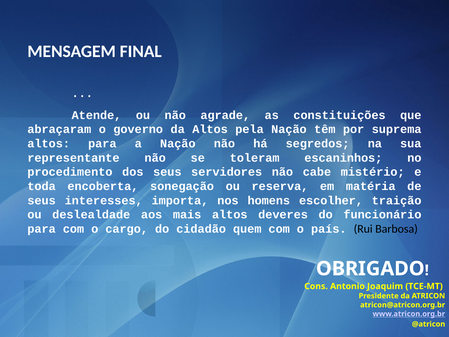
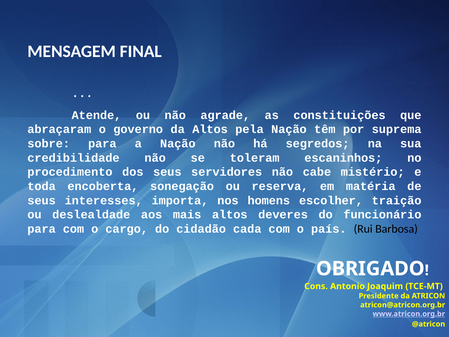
altos: altos -> sobre (49, 143)
representante: representante -> credibilidade (73, 158)
quem: quem -> cada (247, 229)
